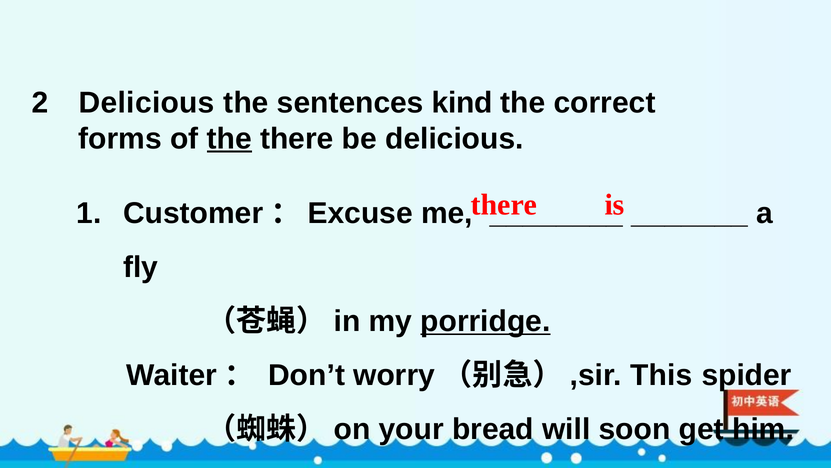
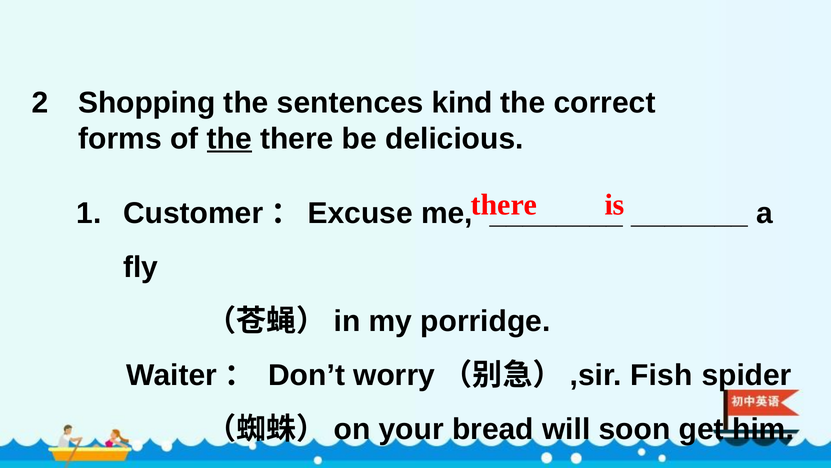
Delicious: Delicious -> Shopping (147, 102)
porridge underline: present -> none (485, 321)
This: This -> Fish (661, 375)
